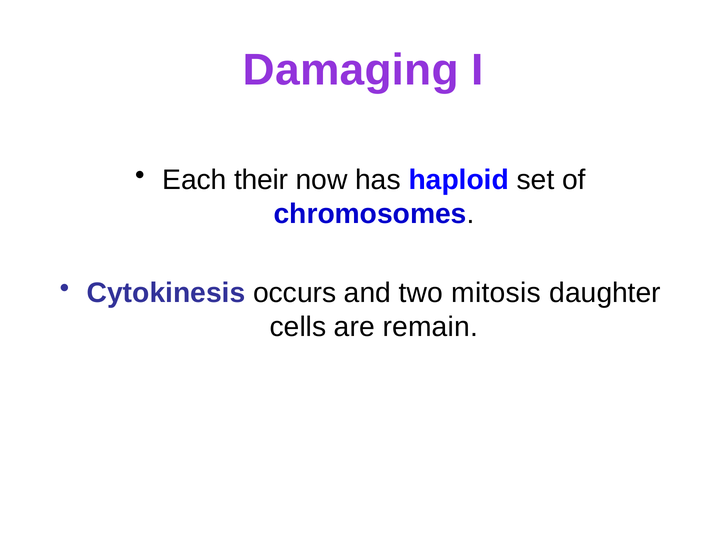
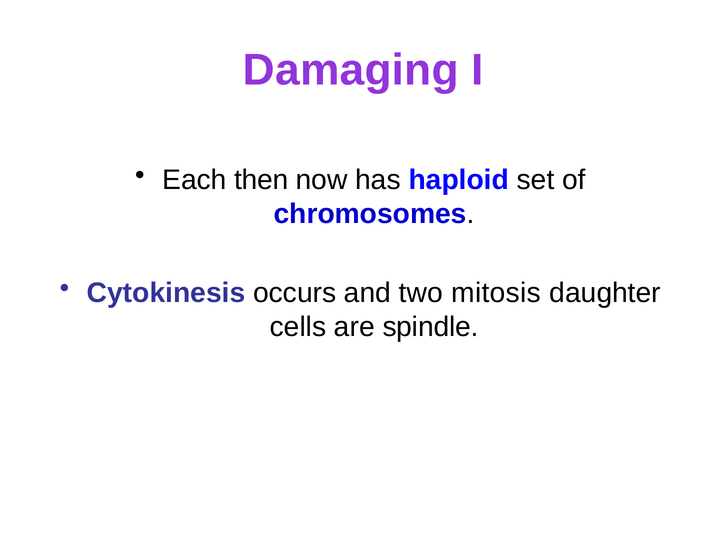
their: their -> then (261, 180)
remain: remain -> spindle (430, 327)
